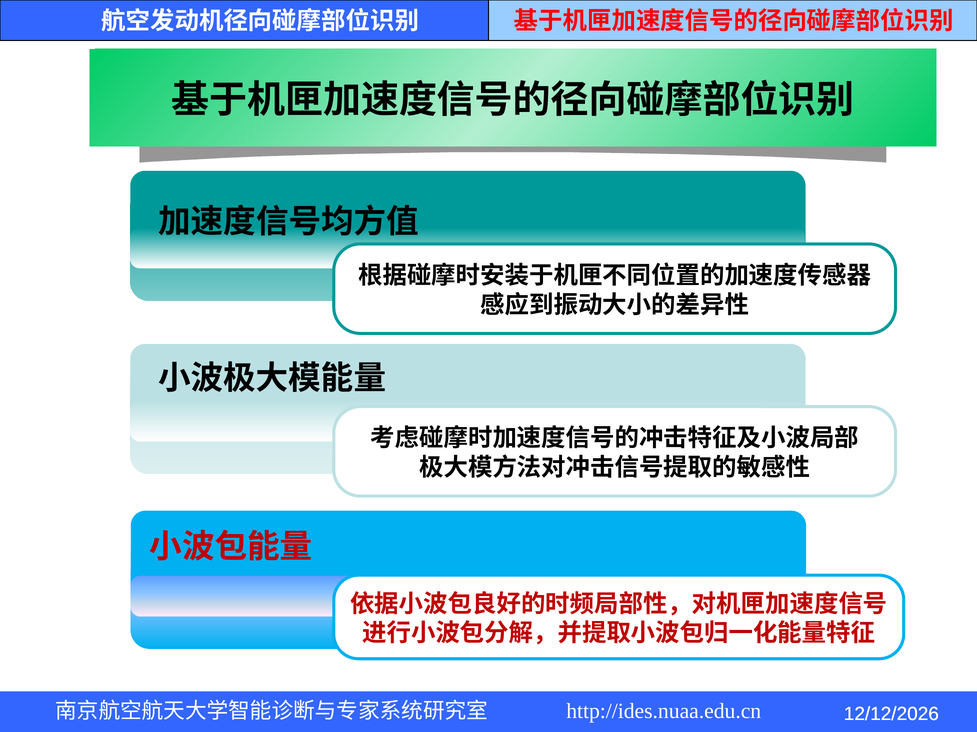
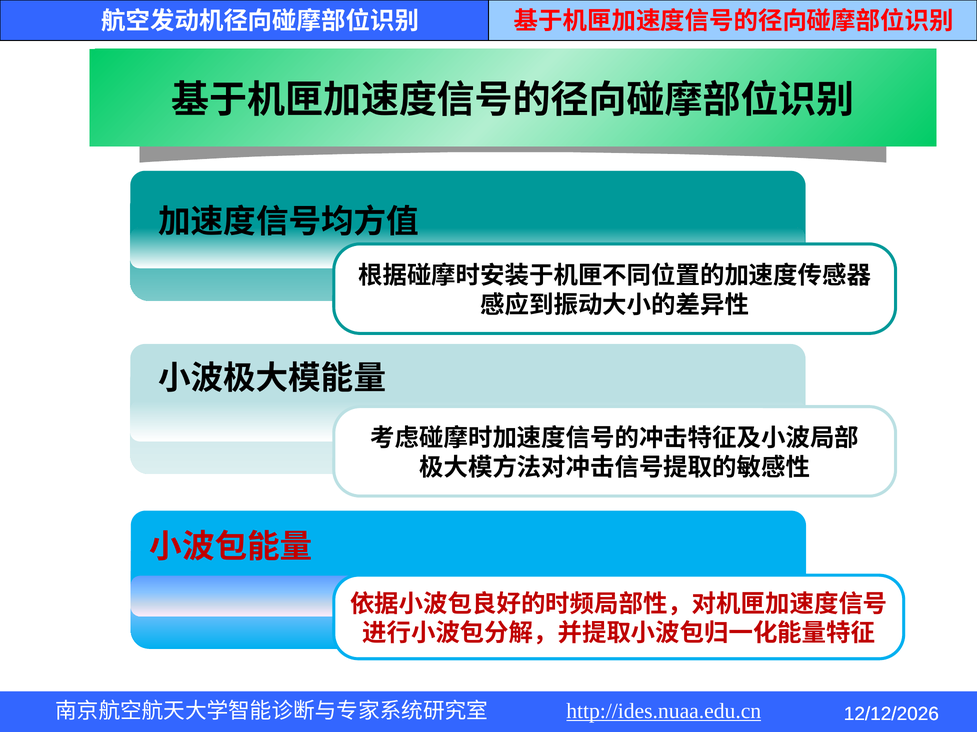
http://ides.nuaa.edu.cn underline: none -> present (664, 712)
